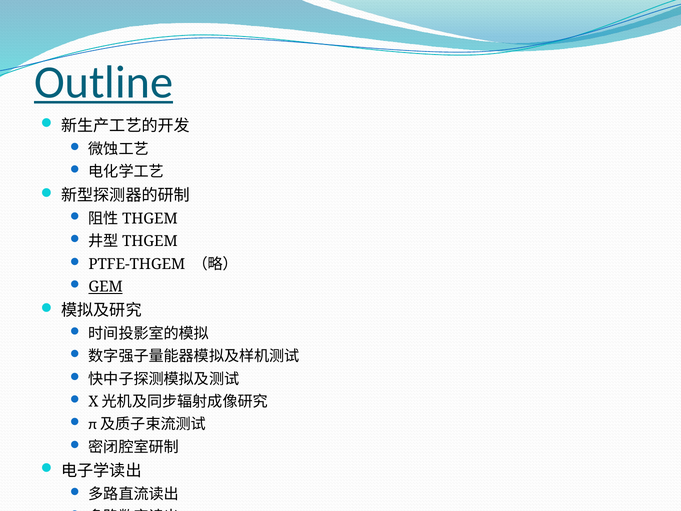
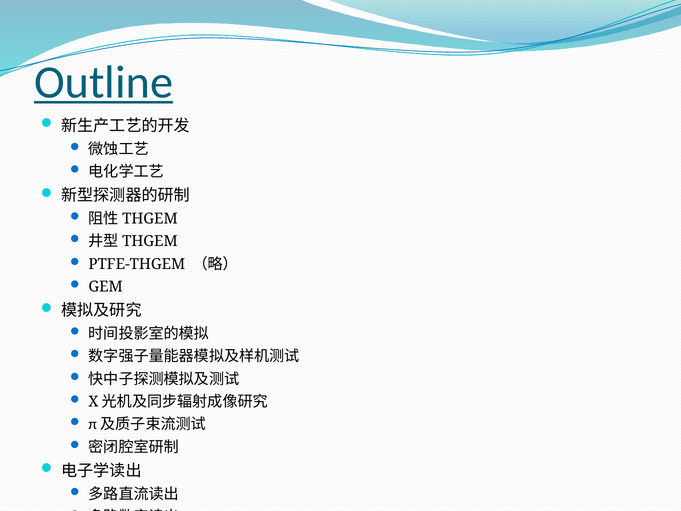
GEM underline: present -> none (106, 287)
